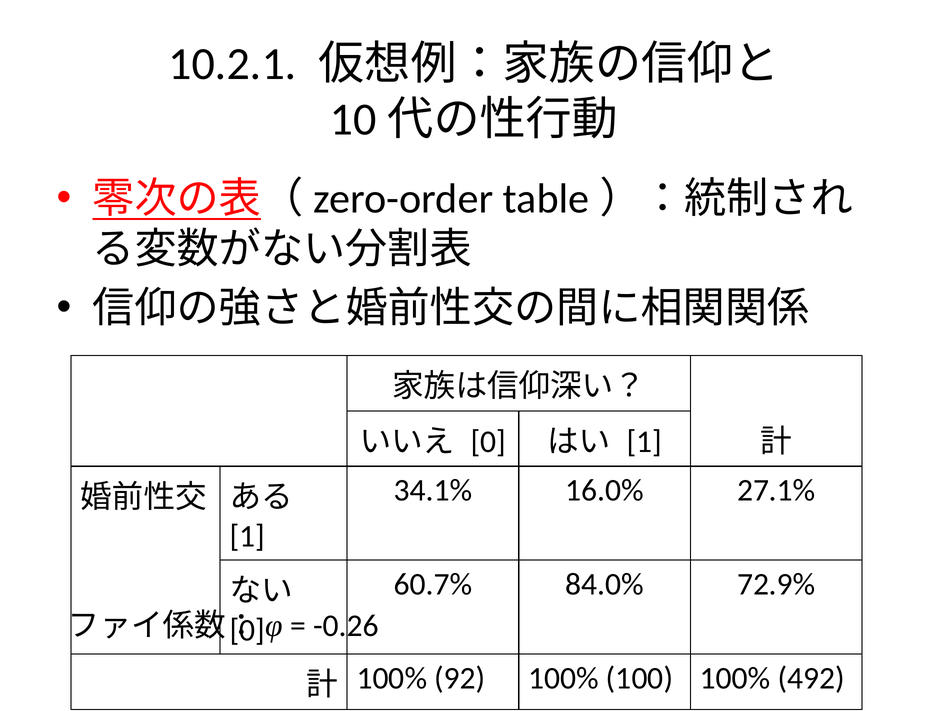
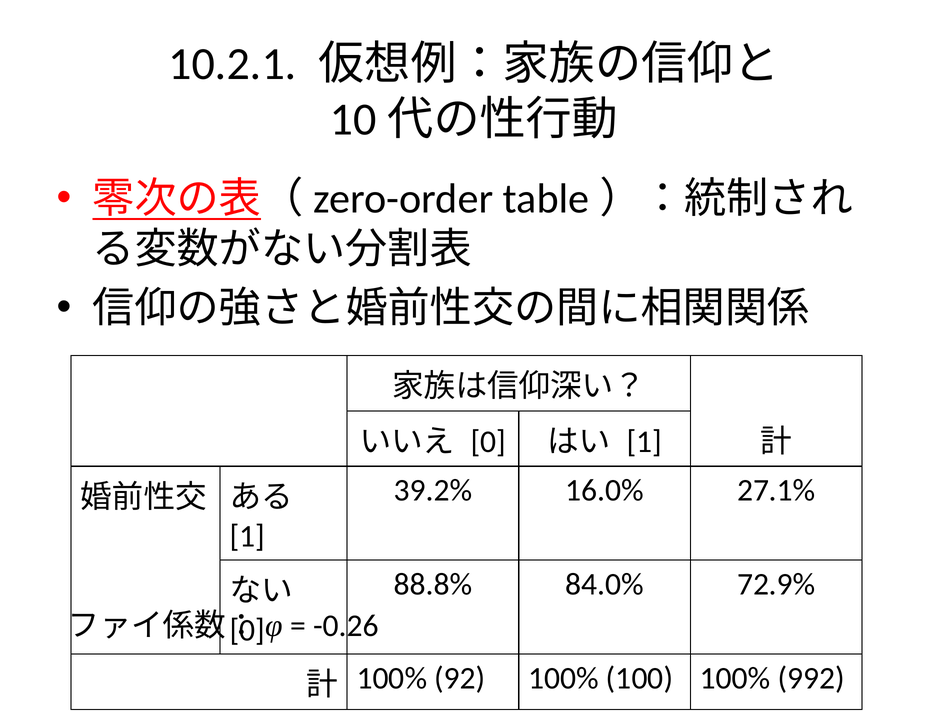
34.1%: 34.1% -> 39.2% (433, 491)
60.7%: 60.7% -> 88.8% (433, 584)
492: 492 -> 992 (811, 678)
